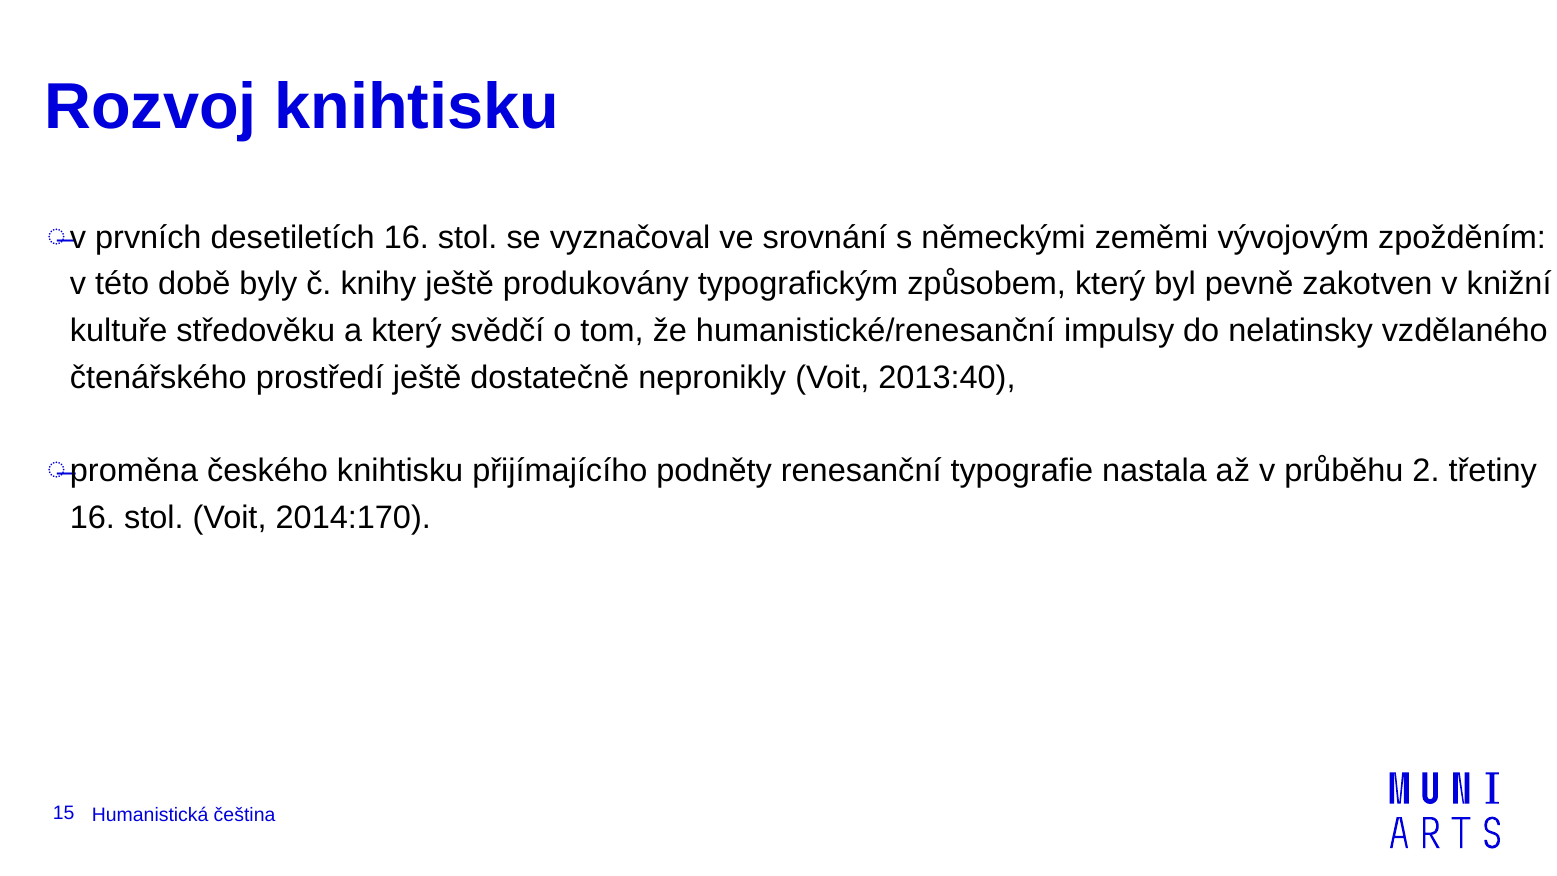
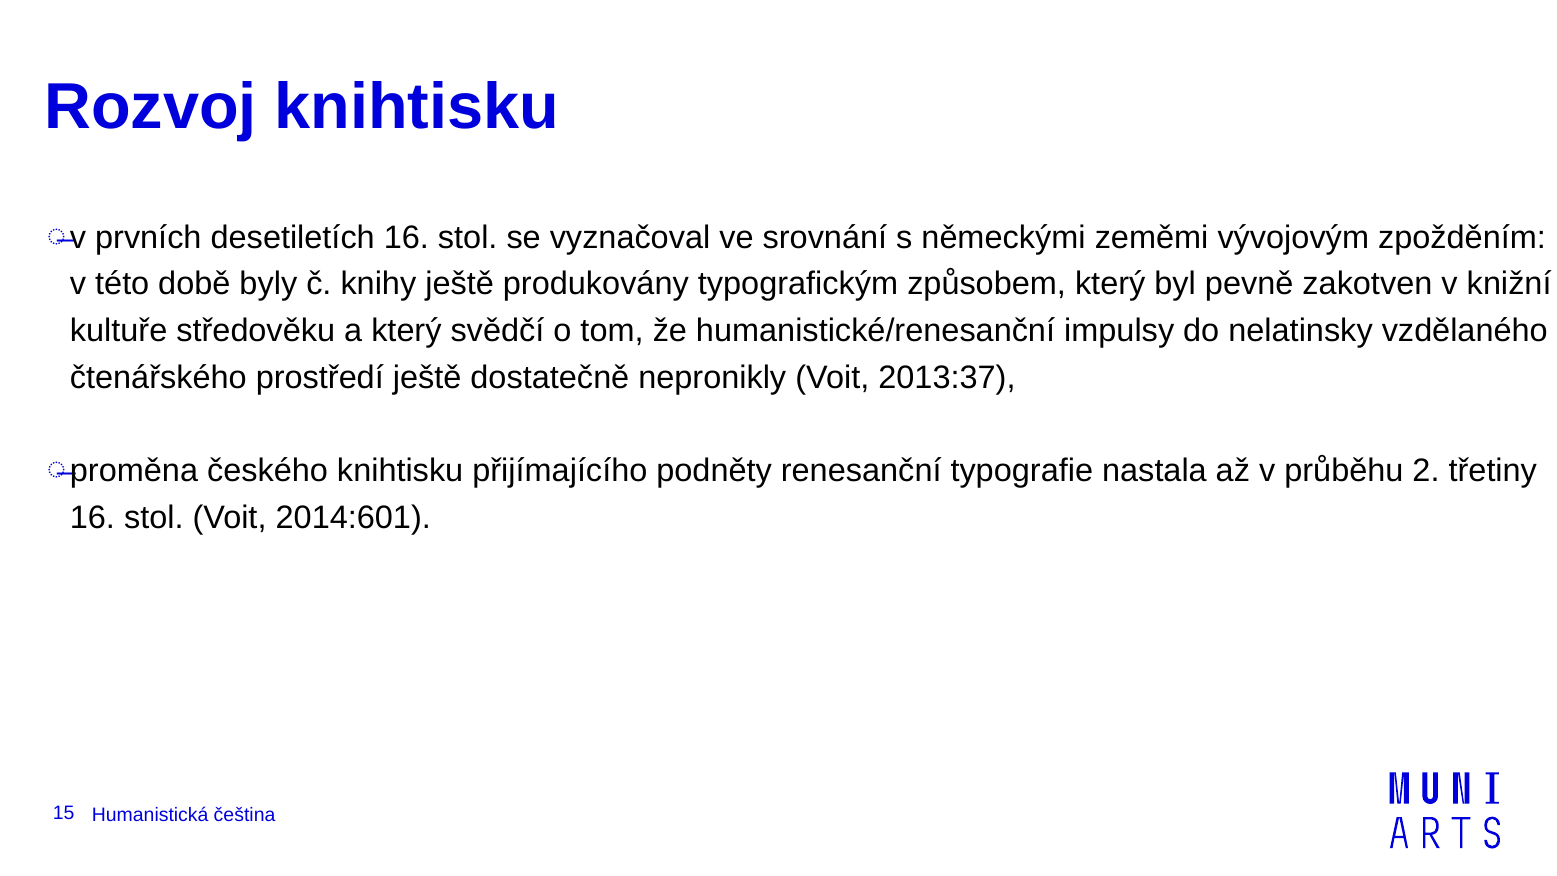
2013:40: 2013:40 -> 2013:37 (947, 377)
2014:170: 2014:170 -> 2014:601 (353, 518)
